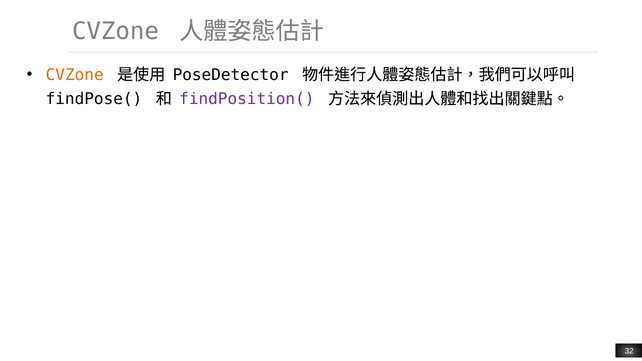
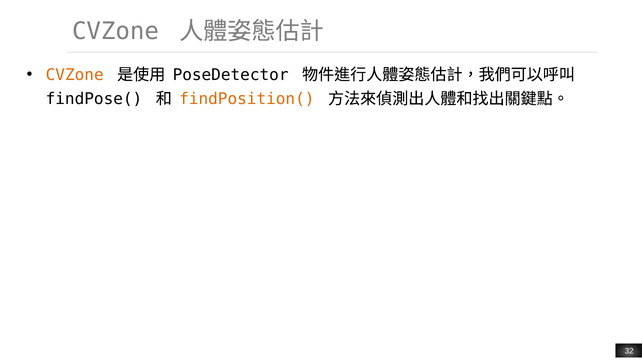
findPosition( colour: purple -> orange (247, 99)
